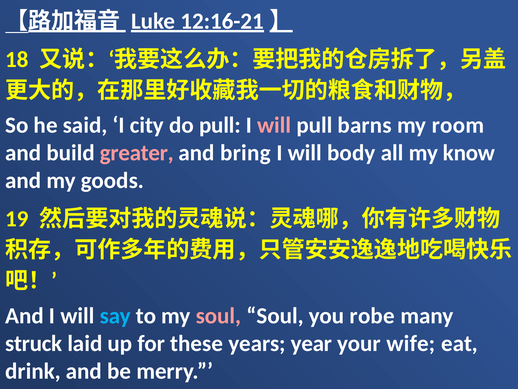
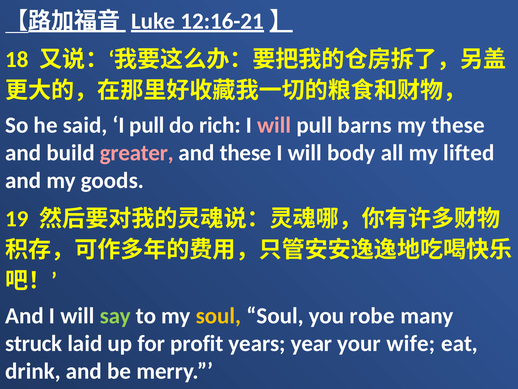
I city: city -> pull (147, 125)
do pull: pull -> rich (220, 125)
my room: room -> these (458, 125)
and bring: bring -> these (246, 153)
know: know -> lifted (469, 153)
say colour: light blue -> light green (115, 315)
soul colour: pink -> yellow (218, 315)
these: these -> profit (197, 343)
